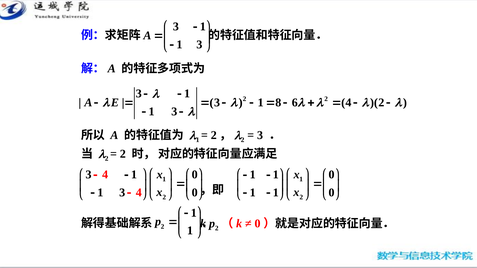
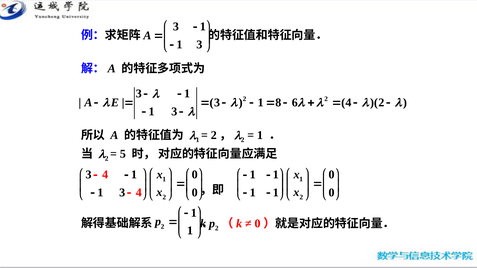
3: 3 -> 1 (260, 135)
2: 2 -> 5 (123, 154)
